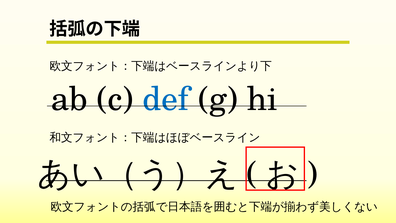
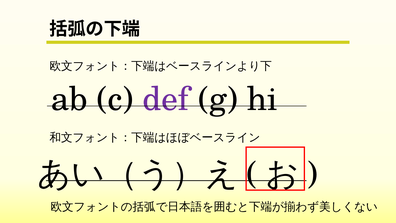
def colour: blue -> purple (166, 99)
